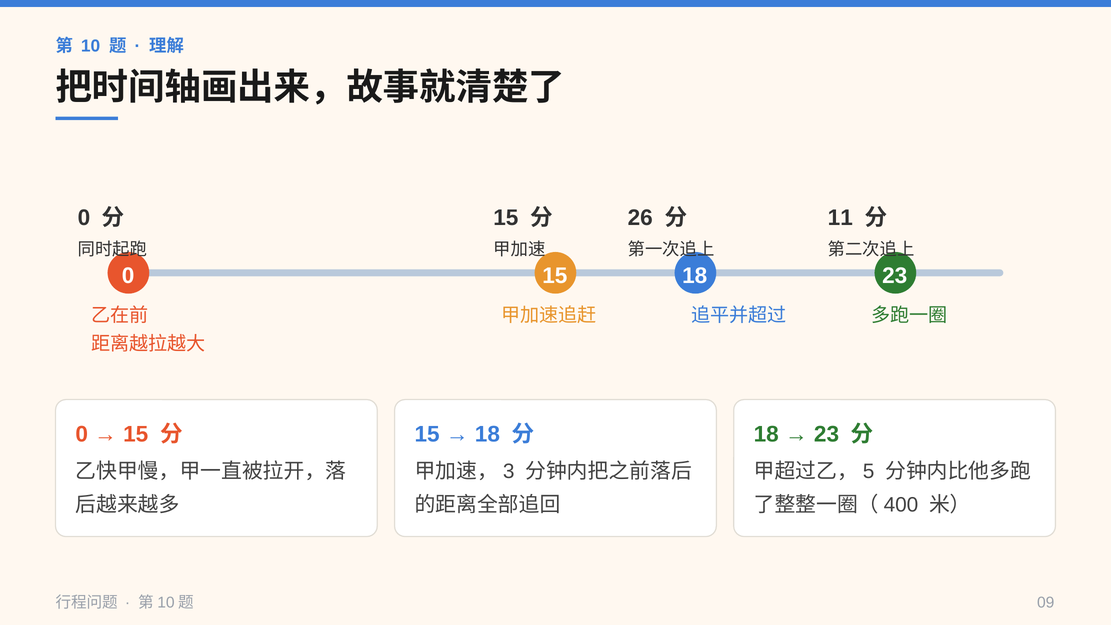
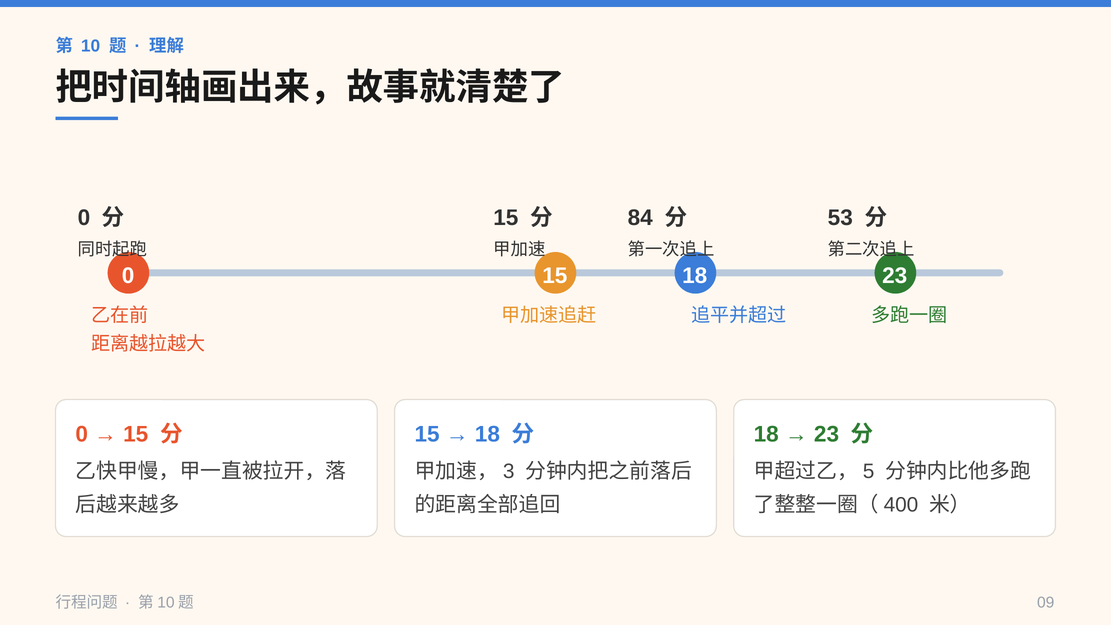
26: 26 -> 84 (640, 218)
11: 11 -> 53 (840, 218)
